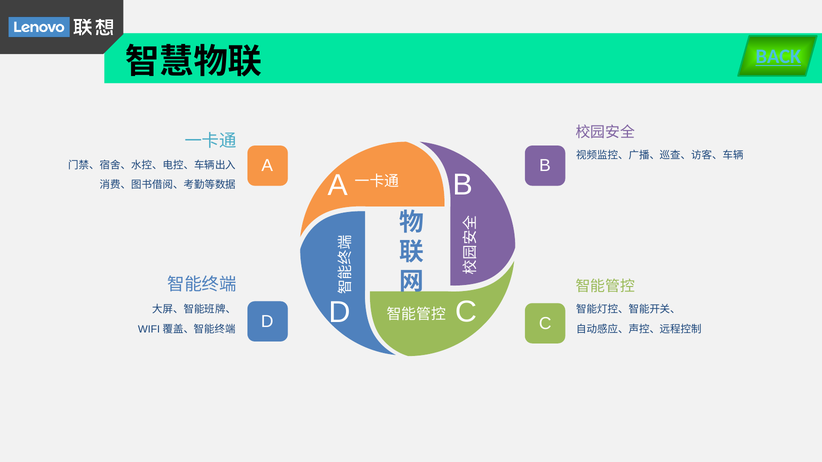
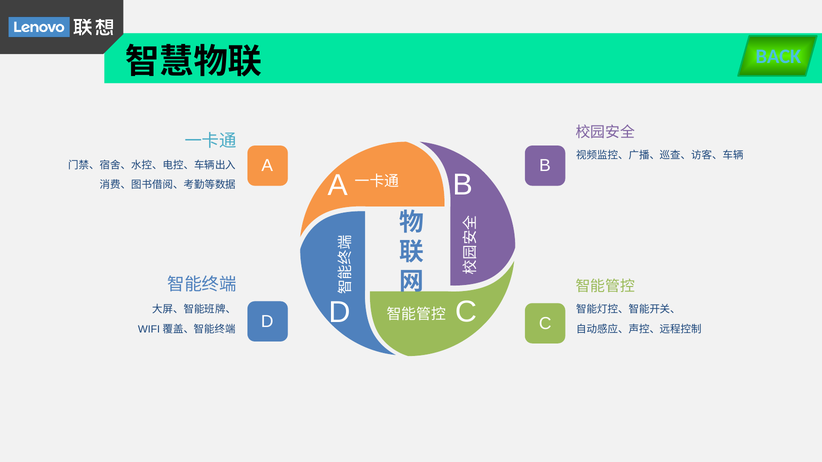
BACK underline: present -> none (778, 57)
